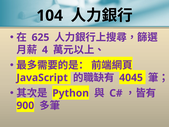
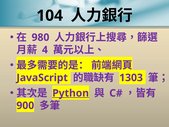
625: 625 -> 980 (40, 37)
4045: 4045 -> 1303 (131, 78)
Python underline: none -> present (71, 93)
